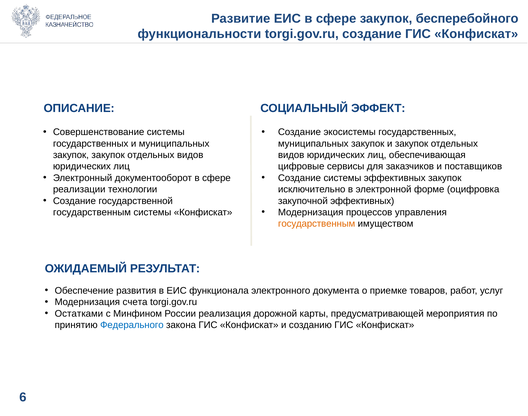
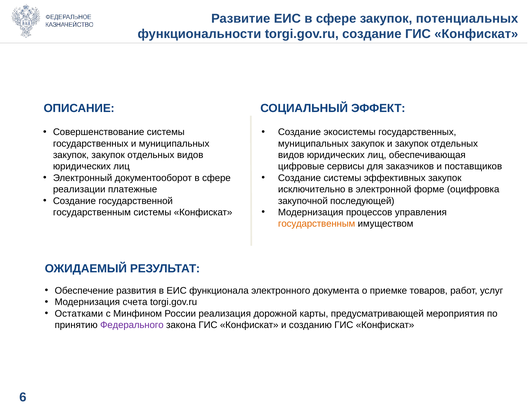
бесперебойного: бесперебойного -> потенциальных (467, 18)
технологии: технологии -> платежные (133, 189)
закупочной эффективных: эффективных -> последующей (362, 201)
Федерального colour: blue -> purple (132, 325)
